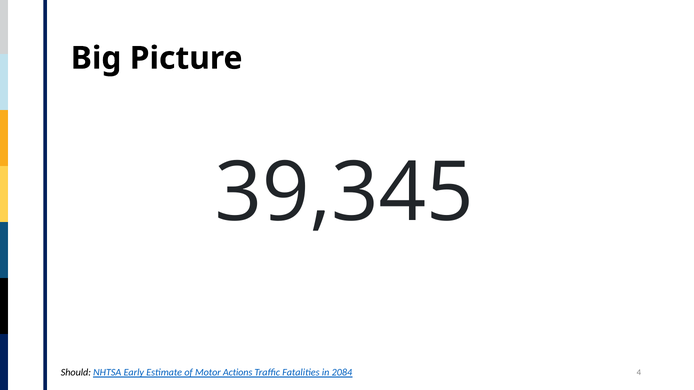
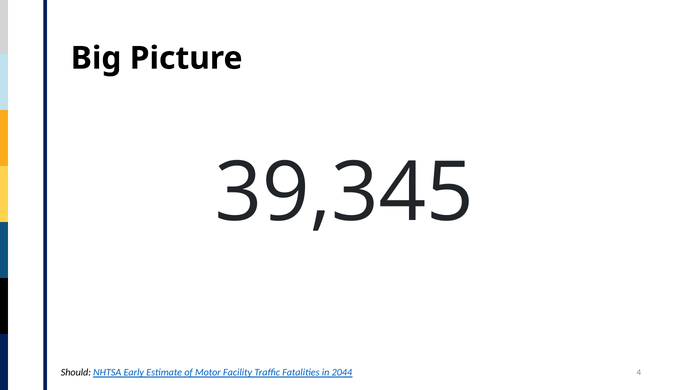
Actions: Actions -> Facility (238, 373)
2084: 2084 -> 2044 (342, 373)
